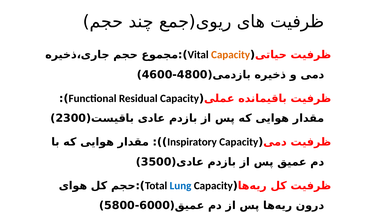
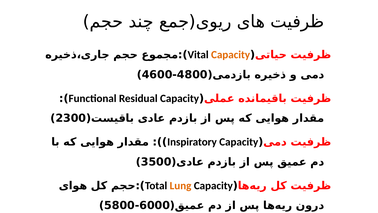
Lung colour: blue -> orange (181, 185)
